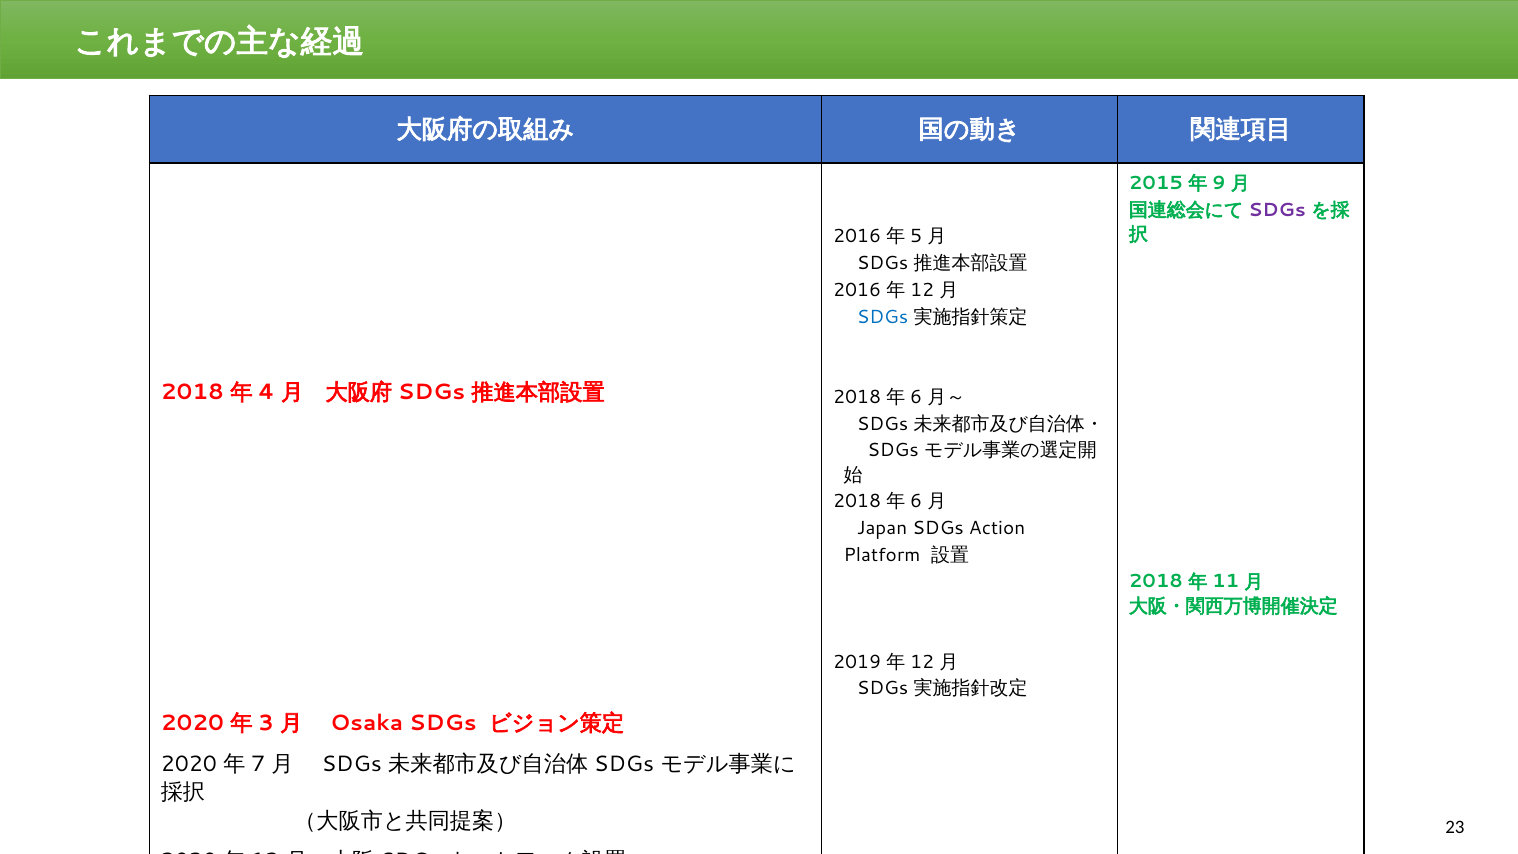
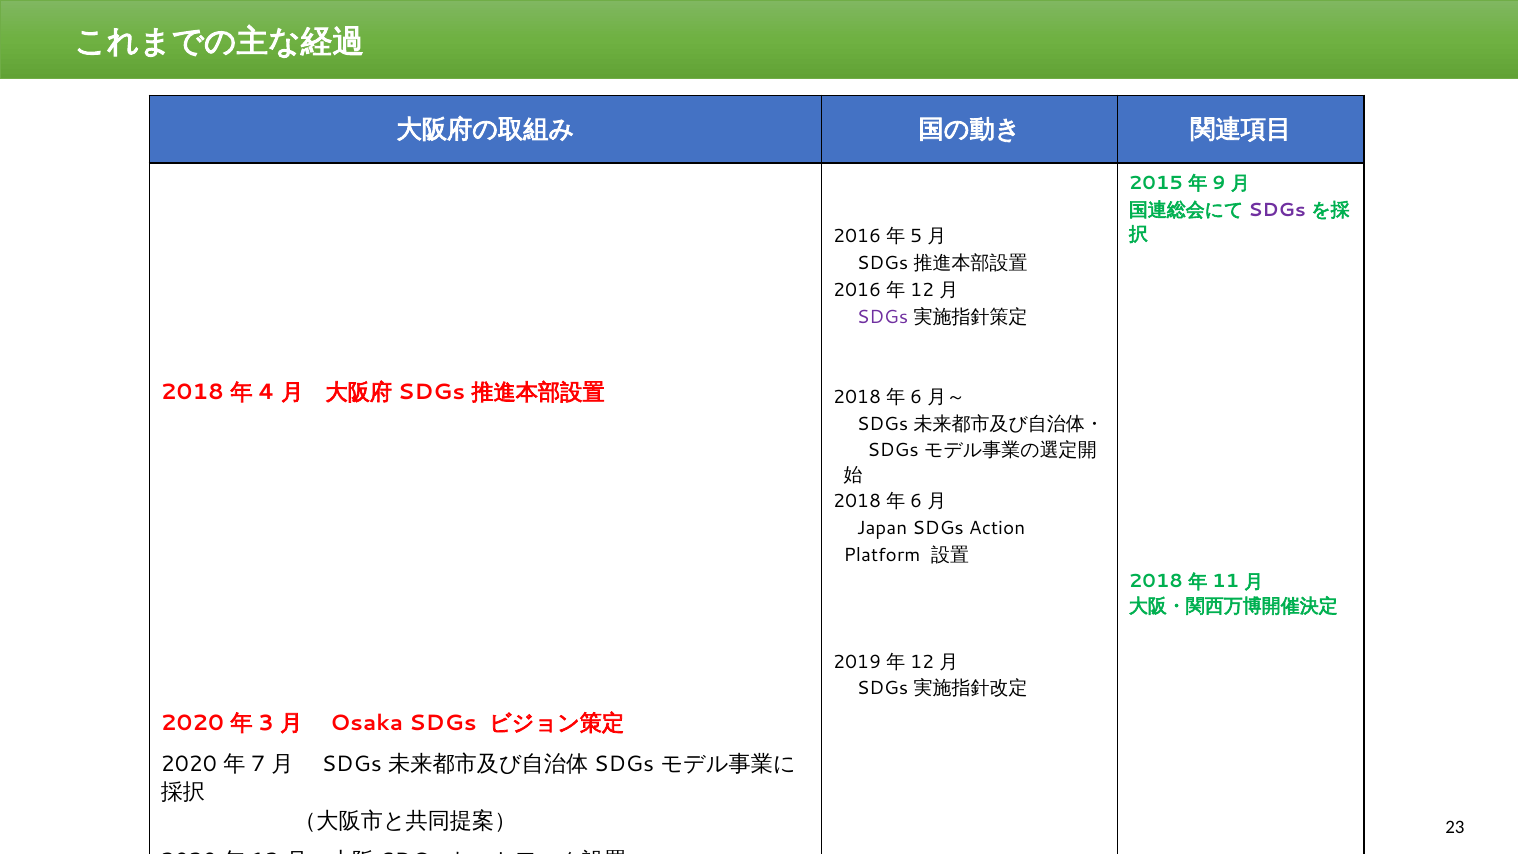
SDGs colour: blue -> purple (883, 317)
